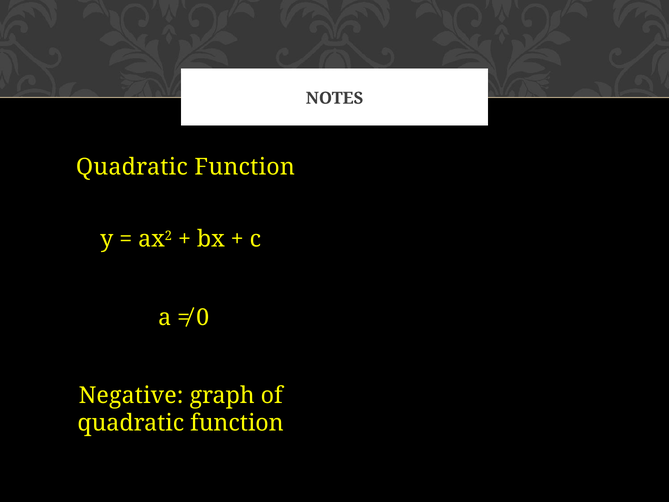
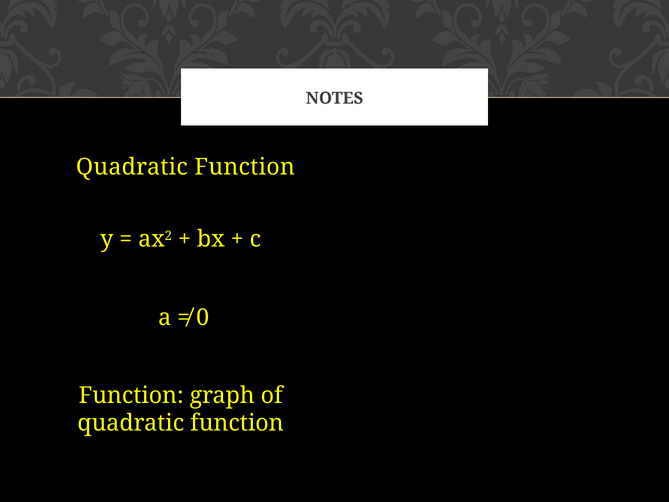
Negative: Negative -> Function (131, 395)
